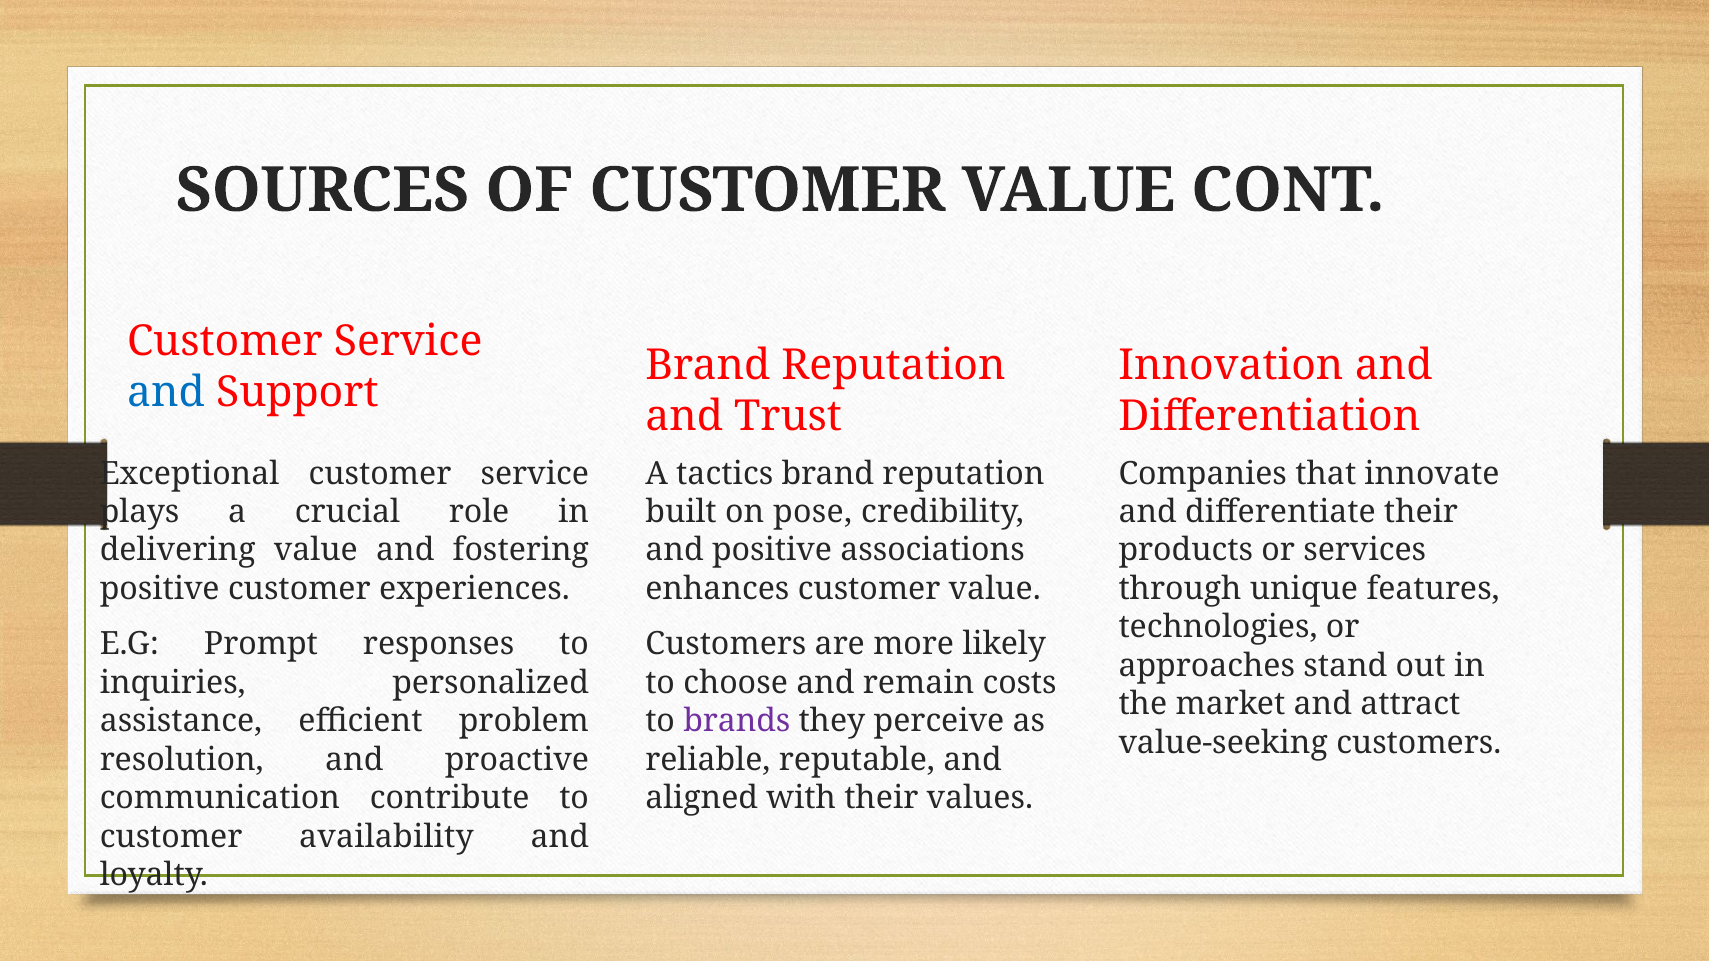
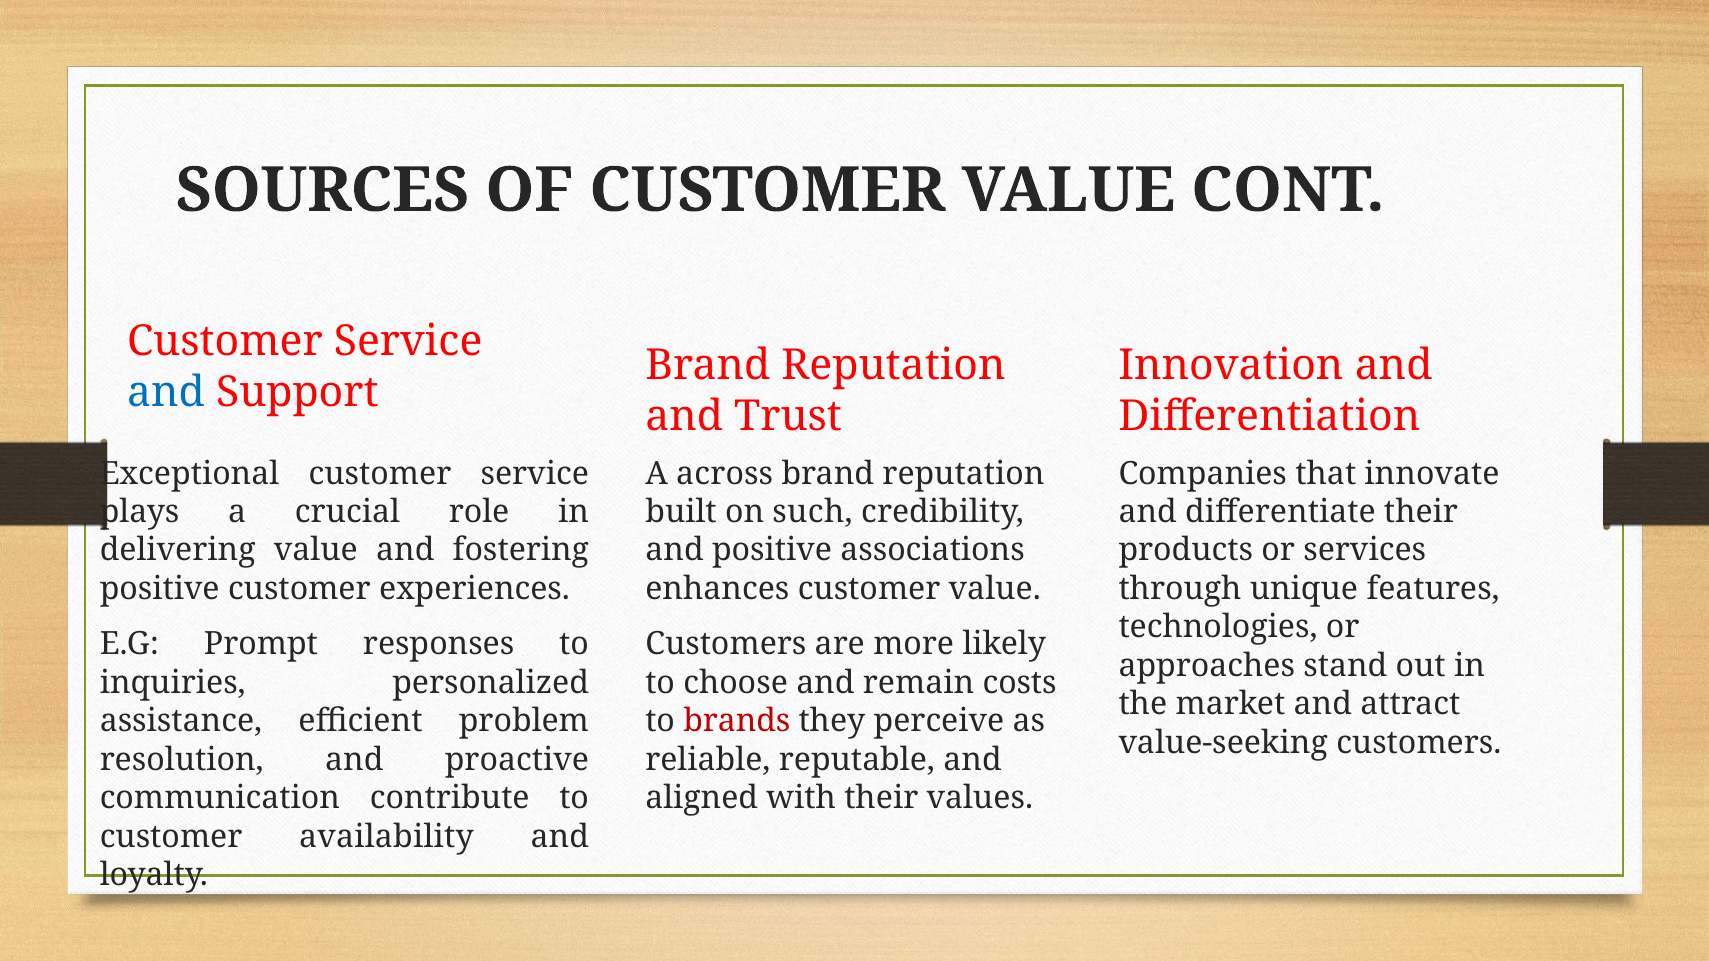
tactics: tactics -> across (725, 474)
pose: pose -> such (813, 512)
brands colour: purple -> red (737, 721)
